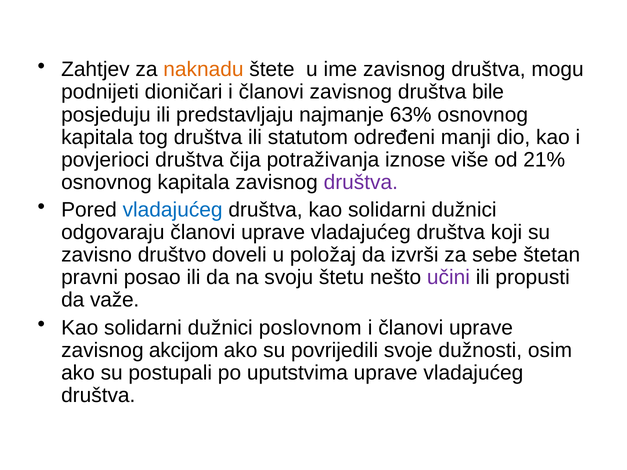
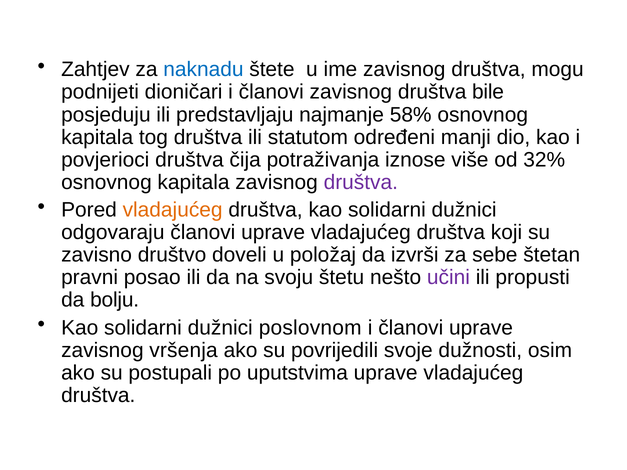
naknadu colour: orange -> blue (203, 70)
63%: 63% -> 58% (411, 115)
21%: 21% -> 32% (544, 160)
vladajućeg colour: blue -> orange (173, 210)
važe: važe -> bolju (115, 300)
akcijom: akcijom -> vršenja (184, 350)
